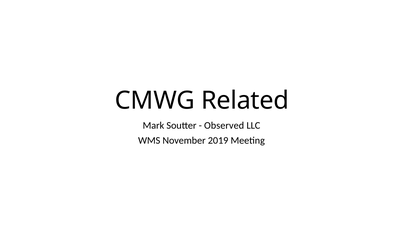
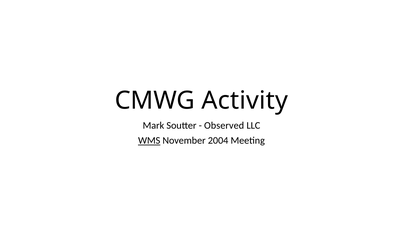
Related: Related -> Activity (245, 101)
WMS underline: none -> present (149, 141)
2019: 2019 -> 2004 (218, 141)
